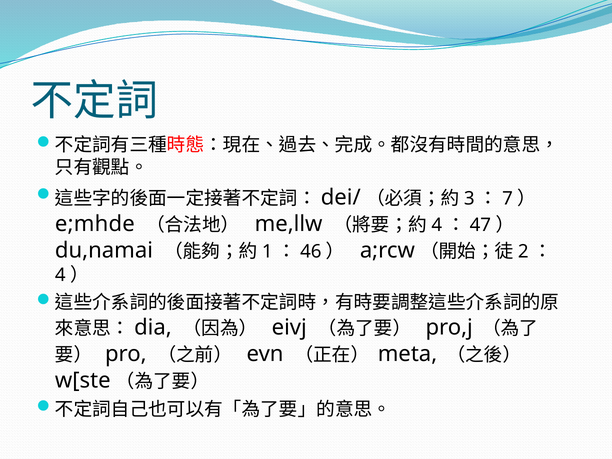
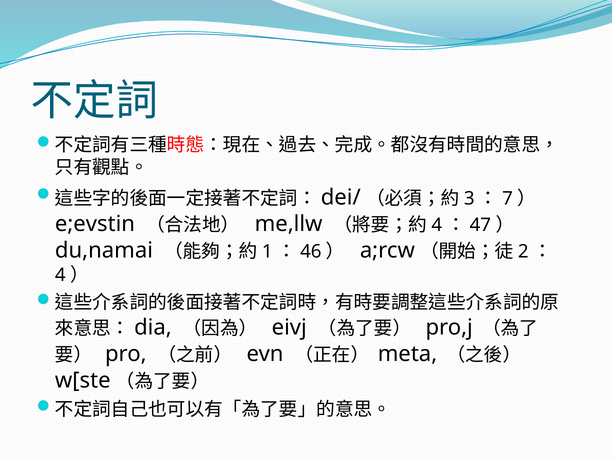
e;mhde: e;mhde -> e;evstin (95, 224)
